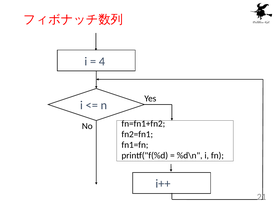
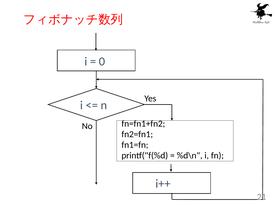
4: 4 -> 0 (102, 62)
